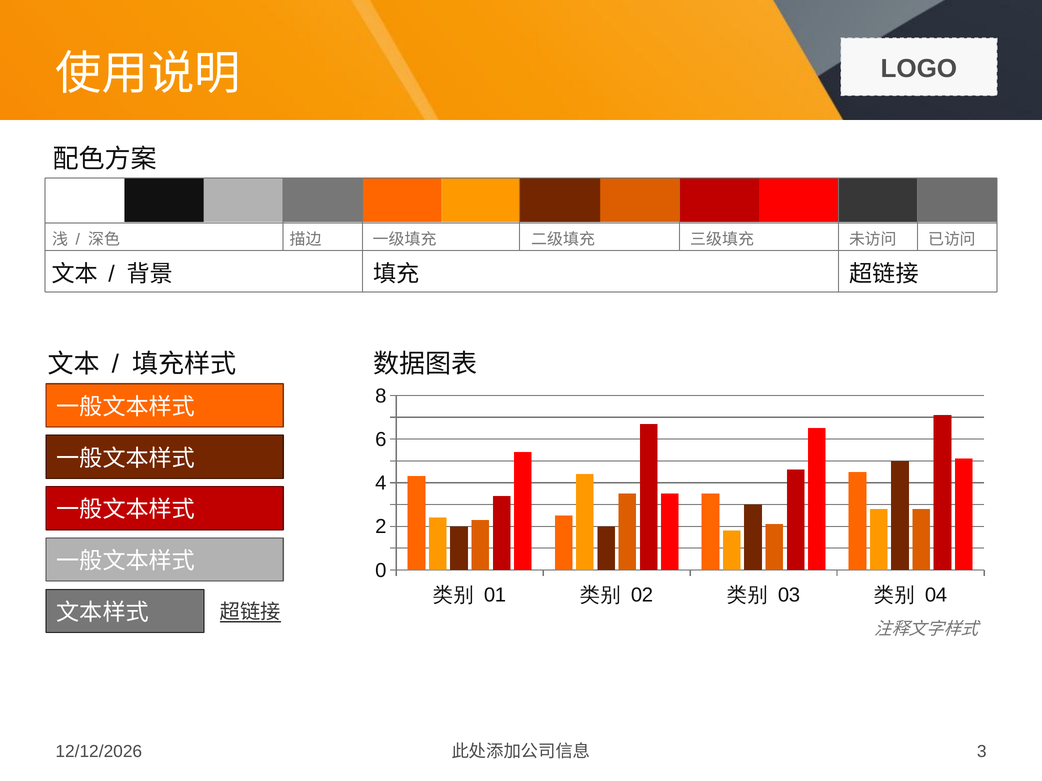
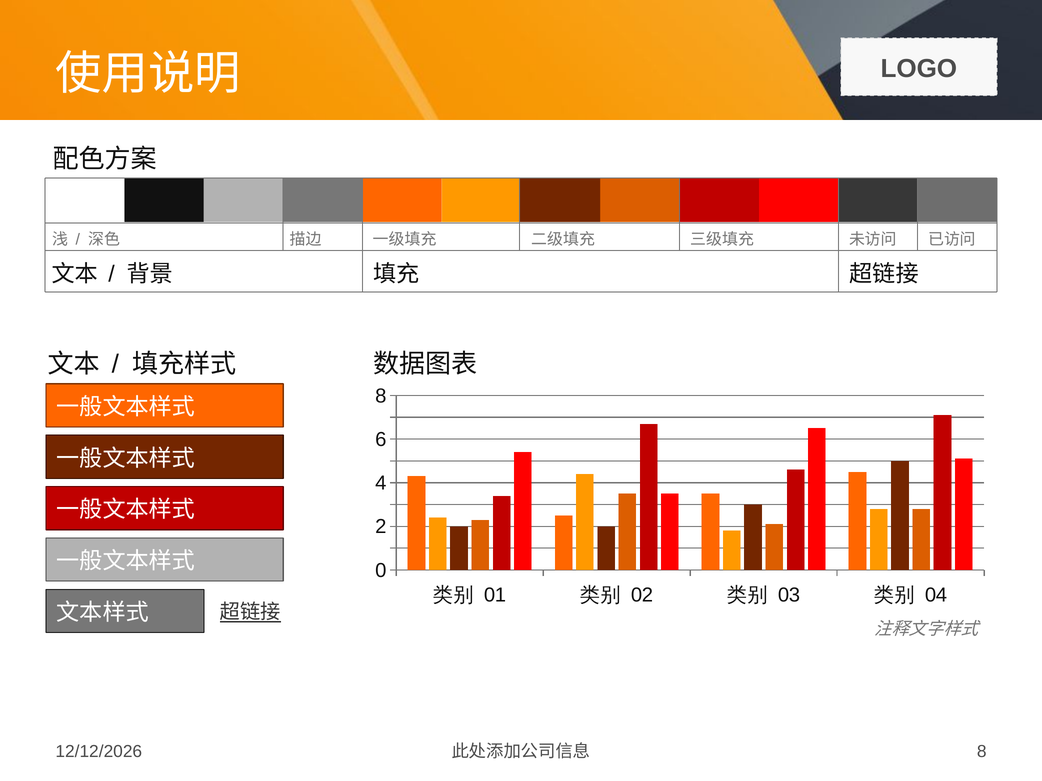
3: 3 -> 8 (982, 752)
